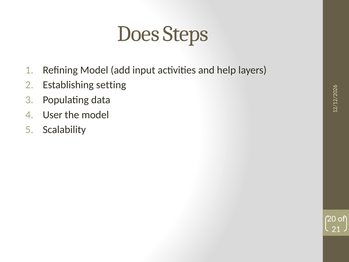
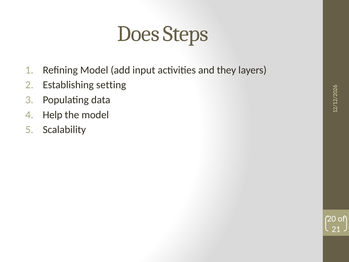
help: help -> they (226, 70)
User: User -> Help (53, 115)
